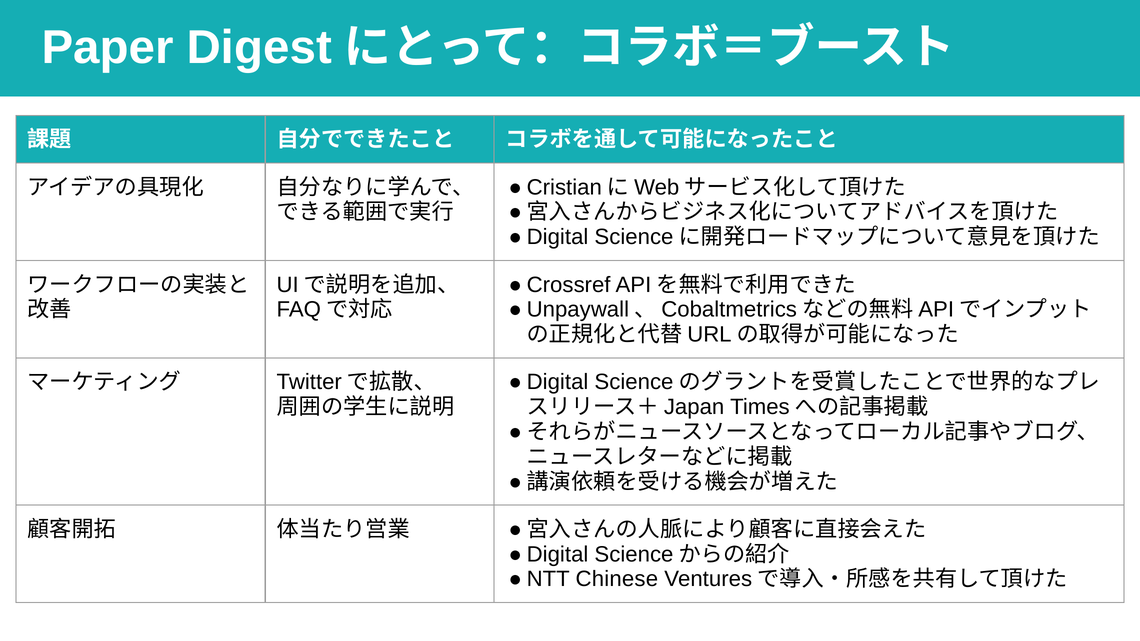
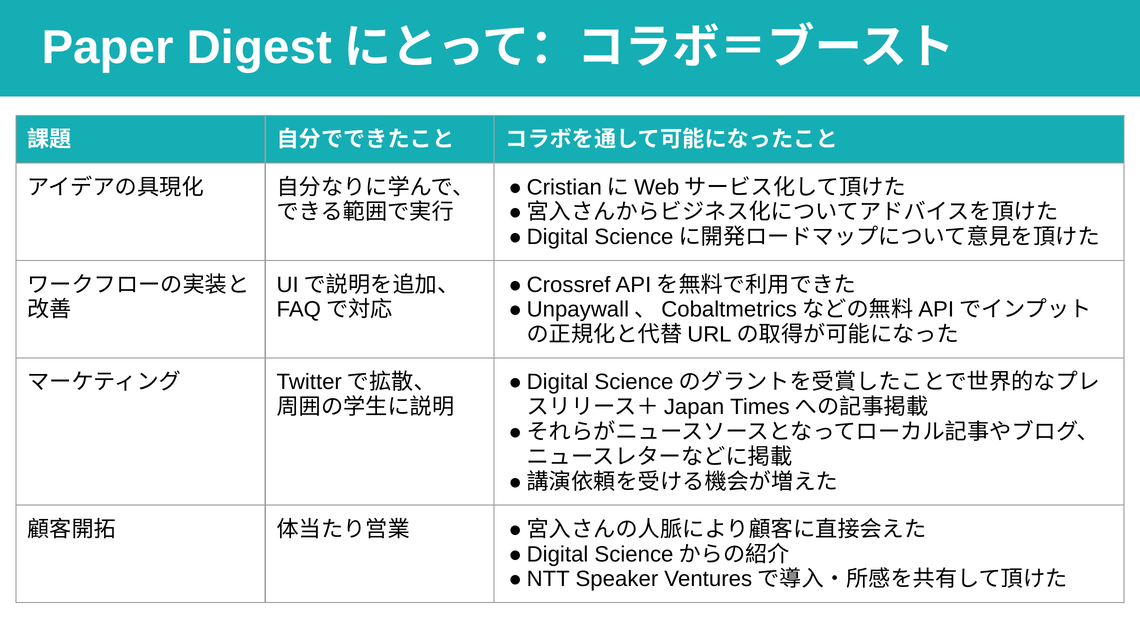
Chinese: Chinese -> Speaker (617, 579)
